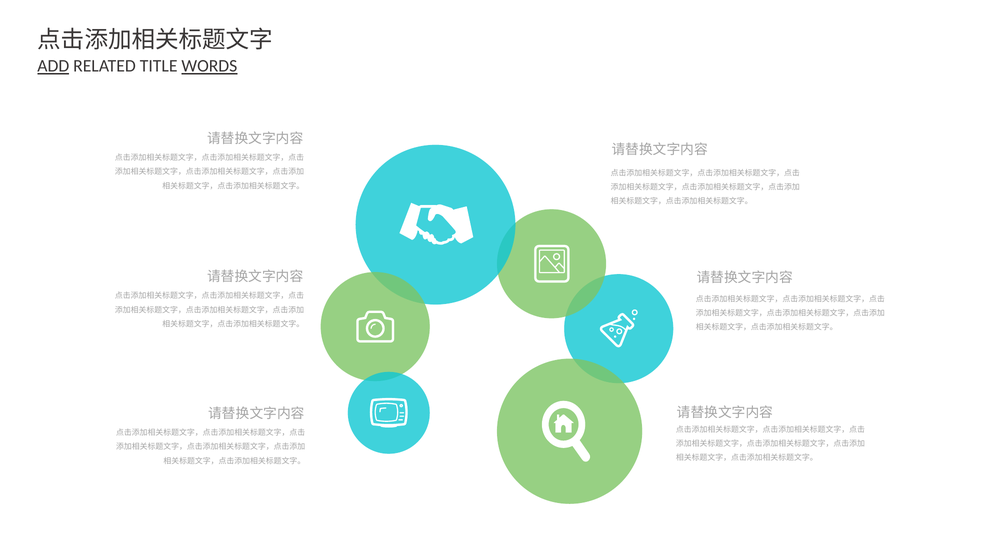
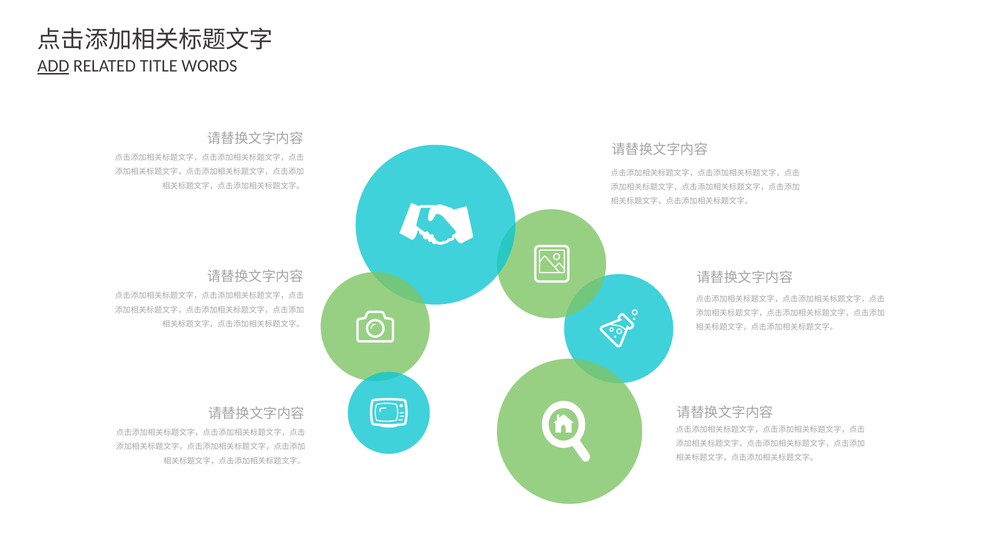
WORDS underline: present -> none (209, 66)
